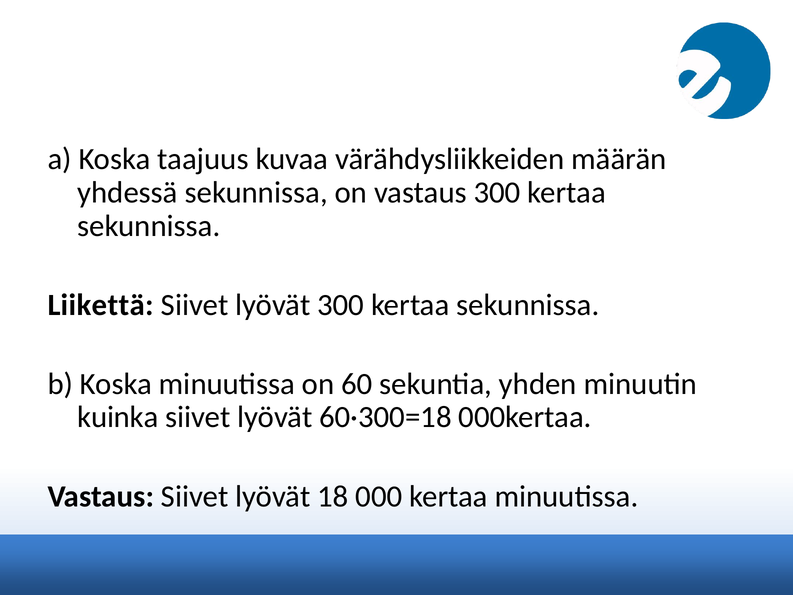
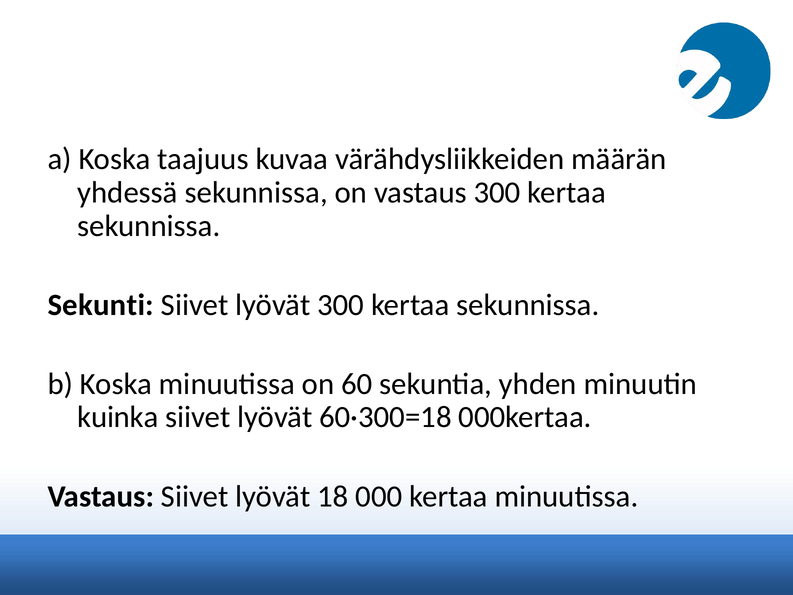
Liikettä: Liikettä -> Sekunti (101, 305)
